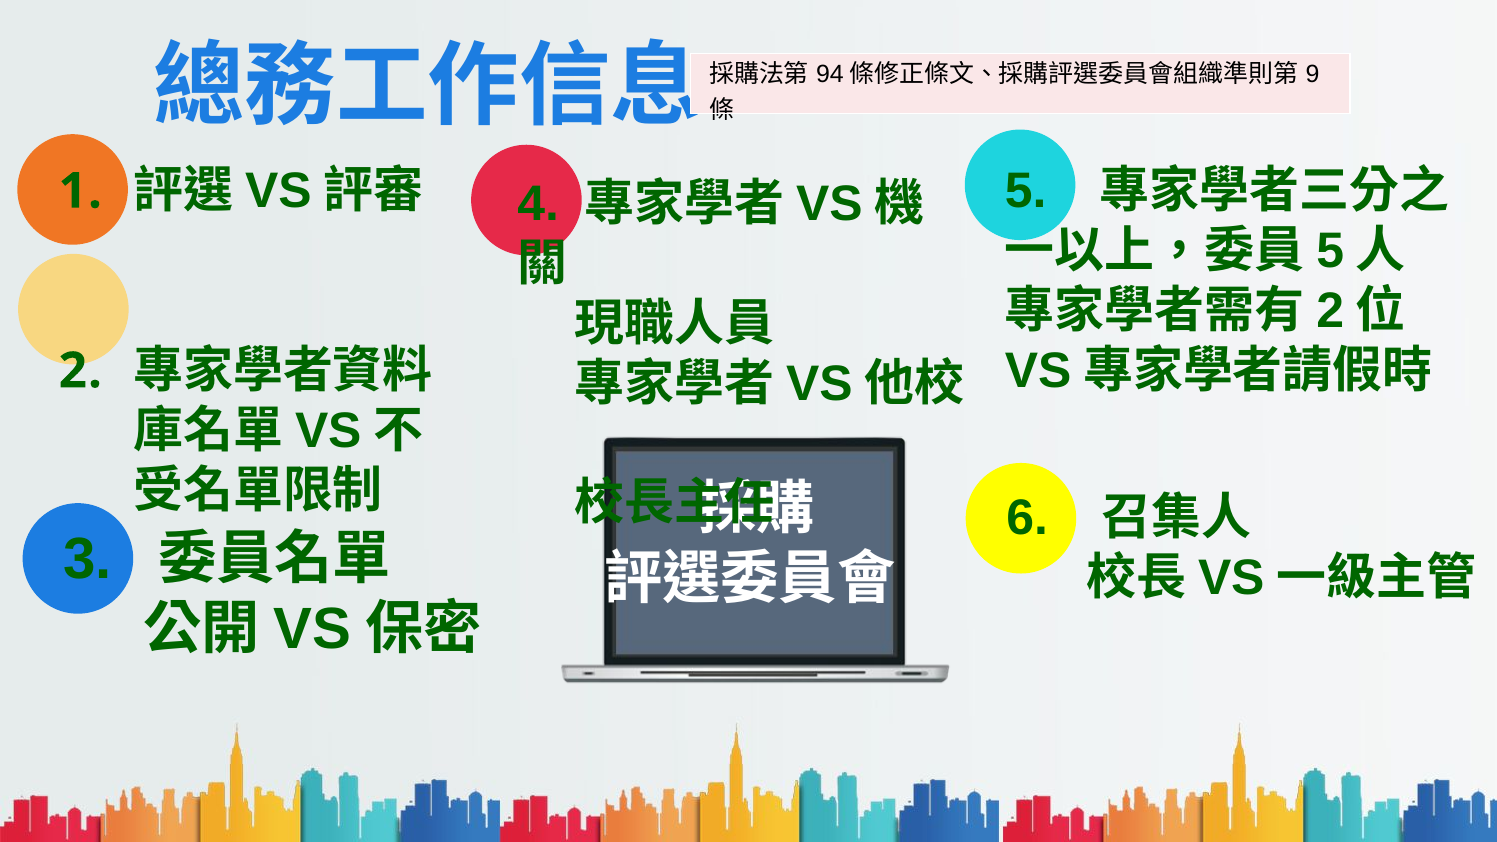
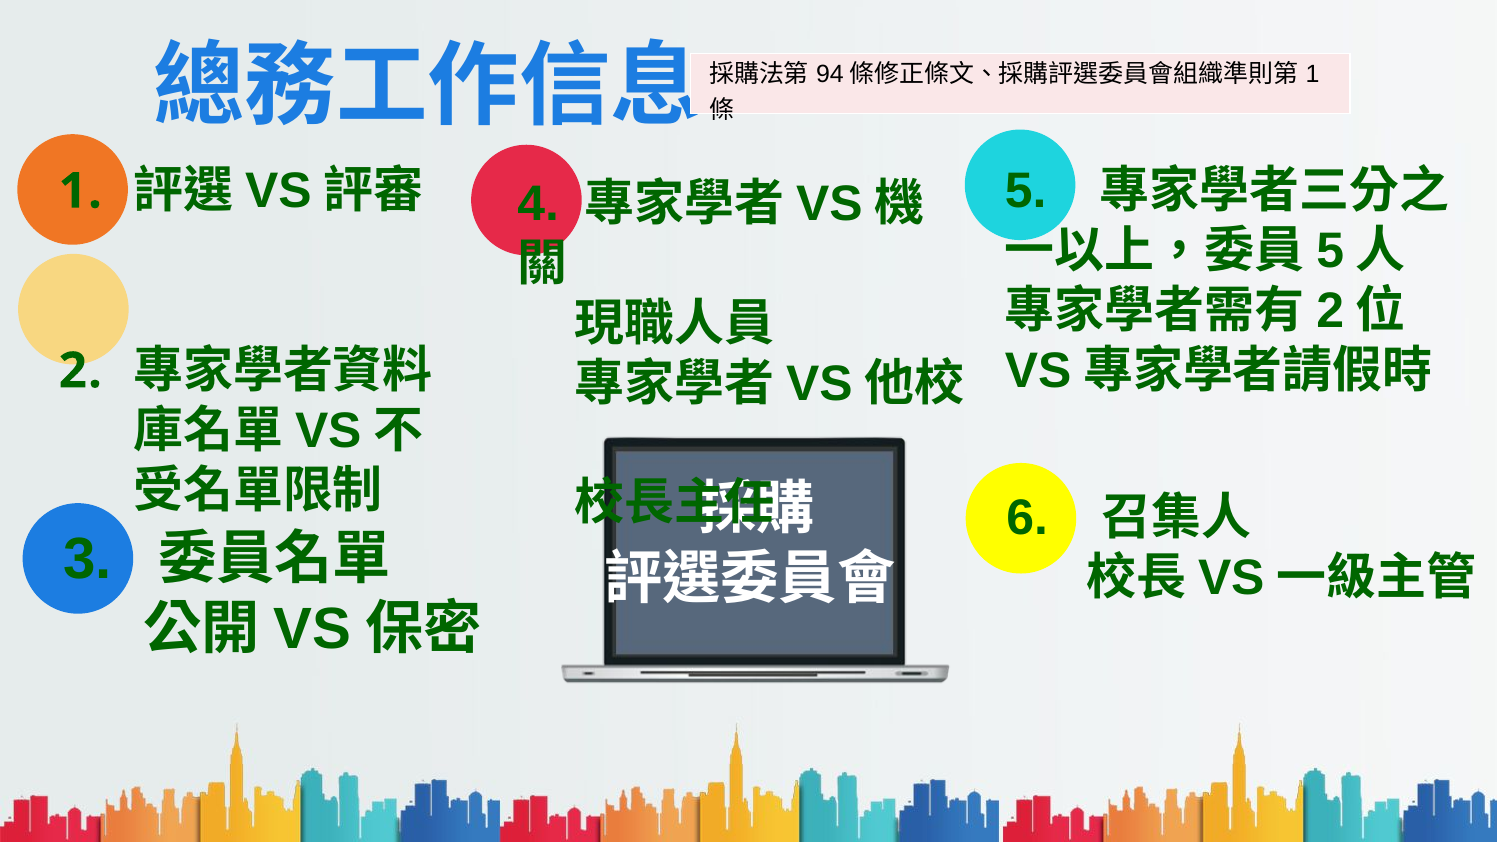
9: 9 -> 1 (1313, 74)
